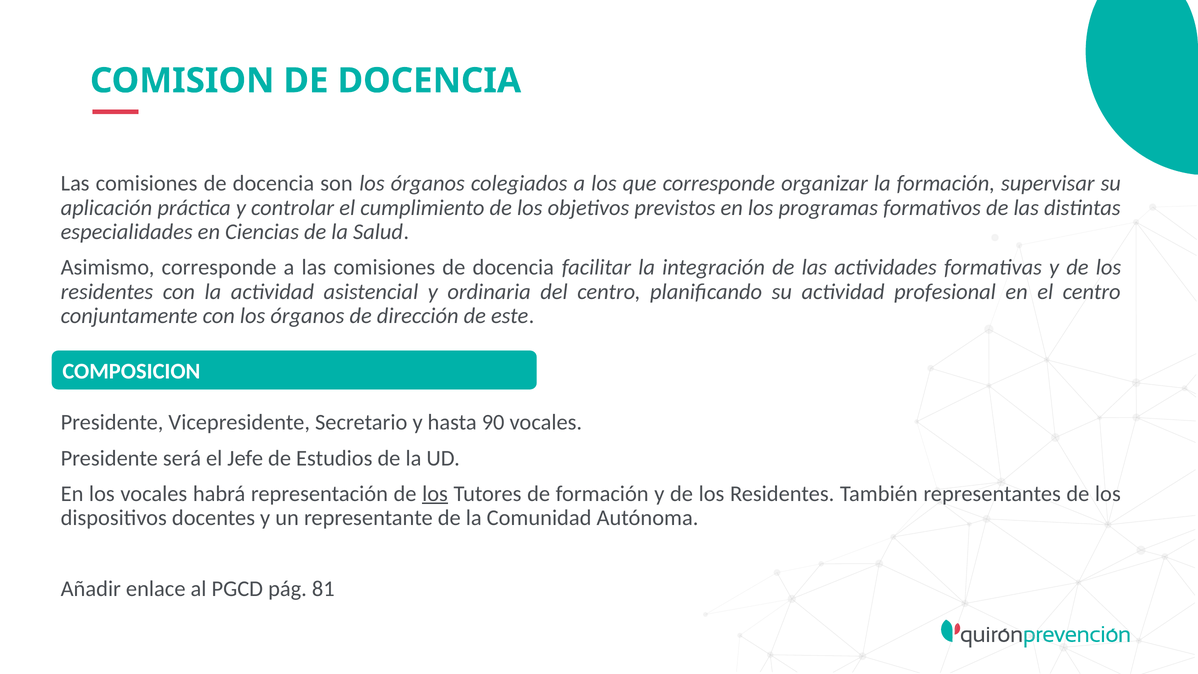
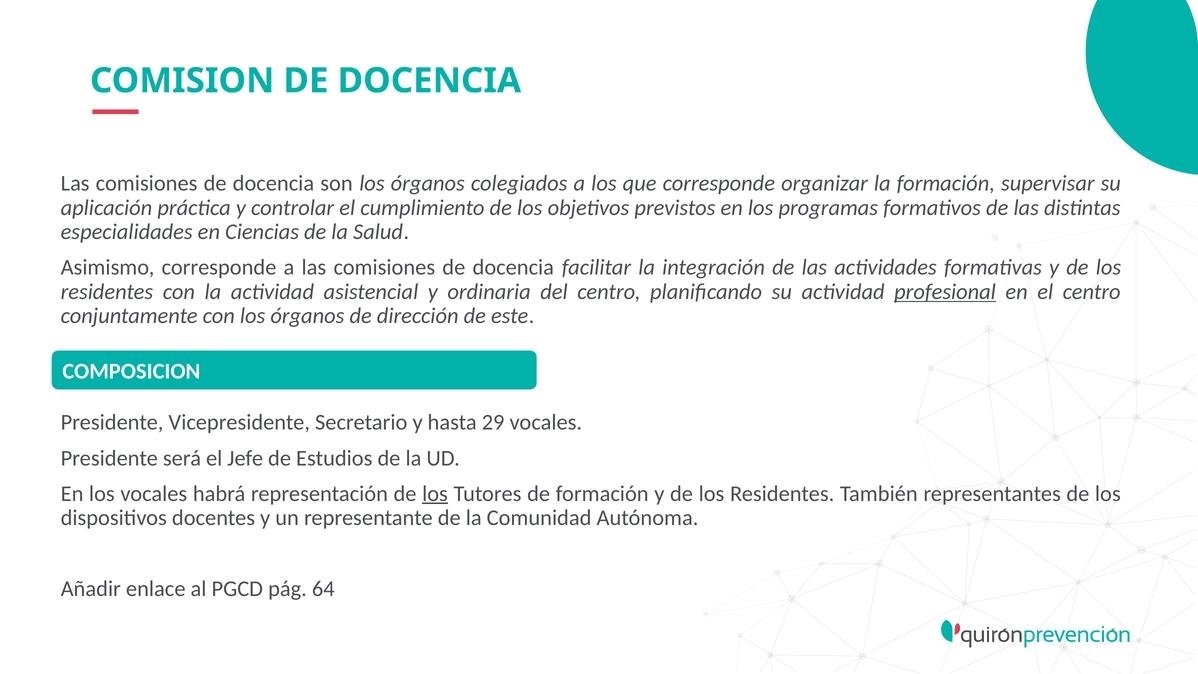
profesional underline: none -> present (945, 292)
90: 90 -> 29 (493, 422)
81: 81 -> 64 (323, 589)
